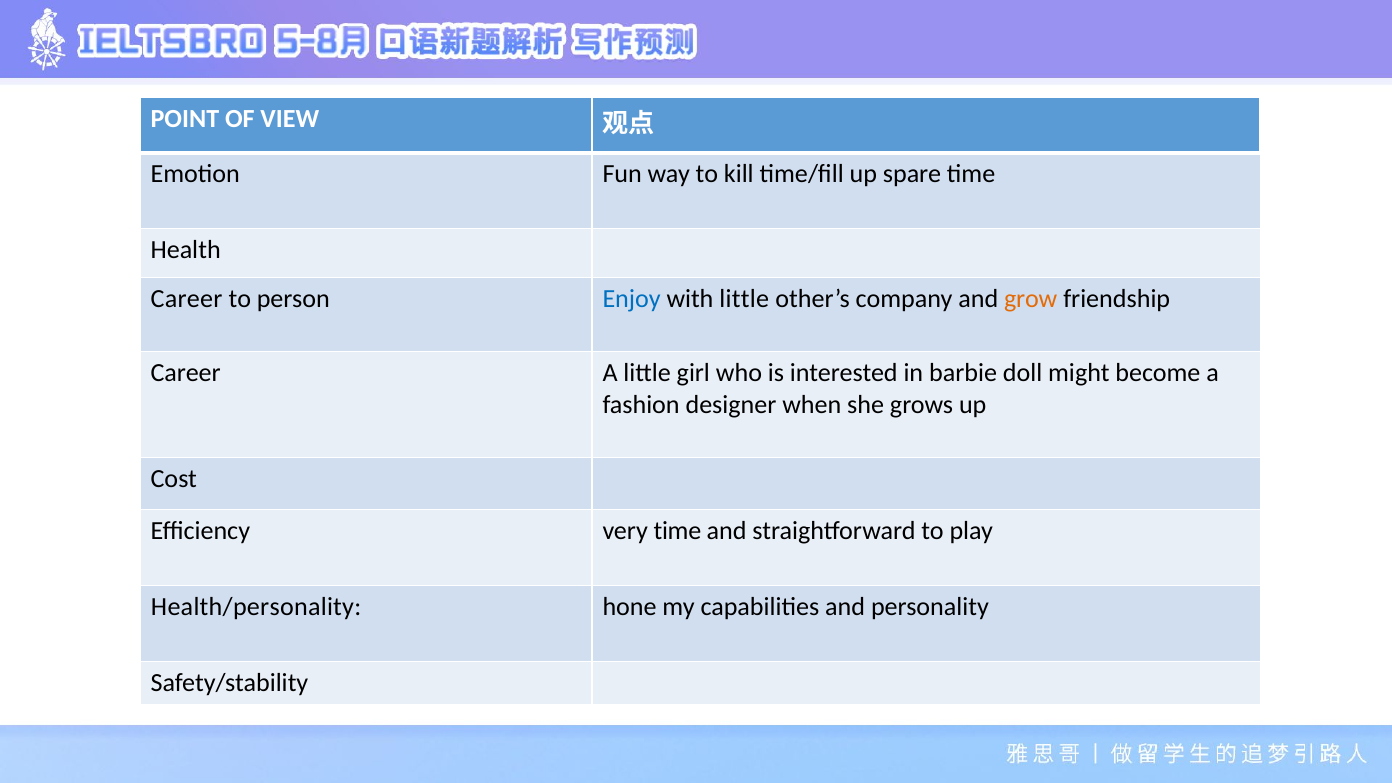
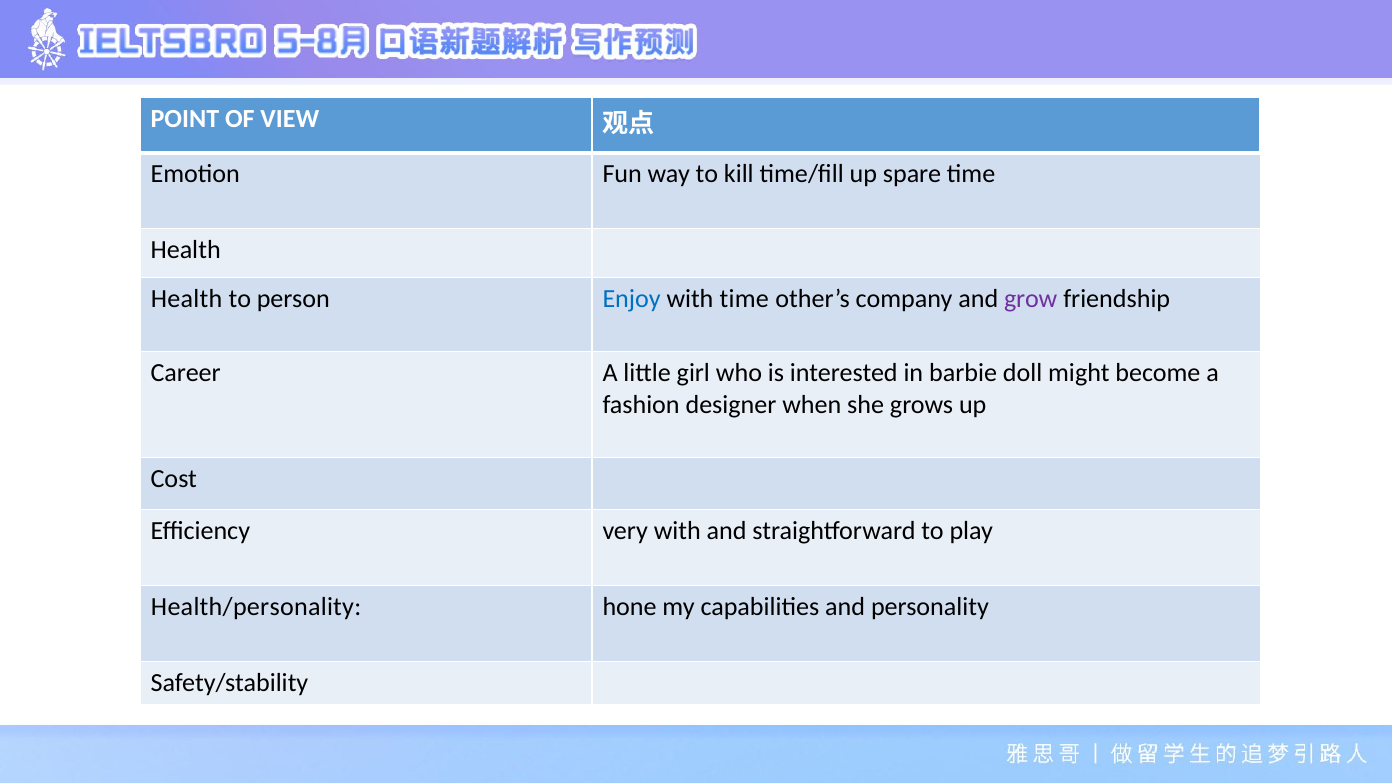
Career: Career -> Health (187, 299)
with little: little -> time (744, 299)
grow colour: orange -> purple (1031, 299)
very time: time -> with (677, 531)
